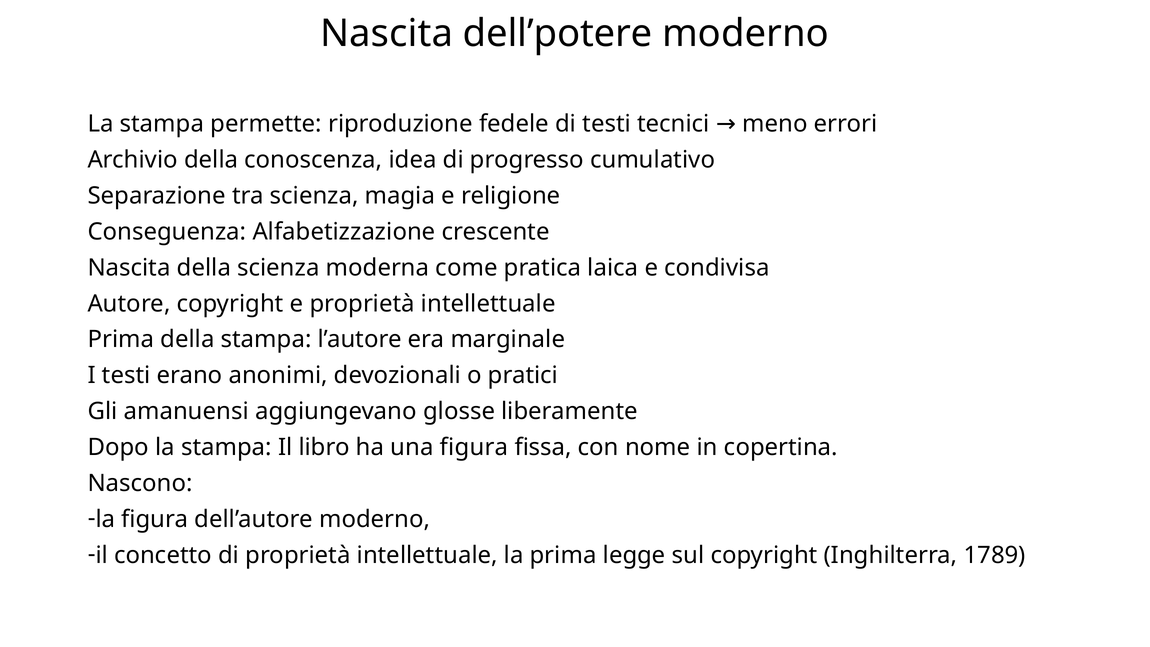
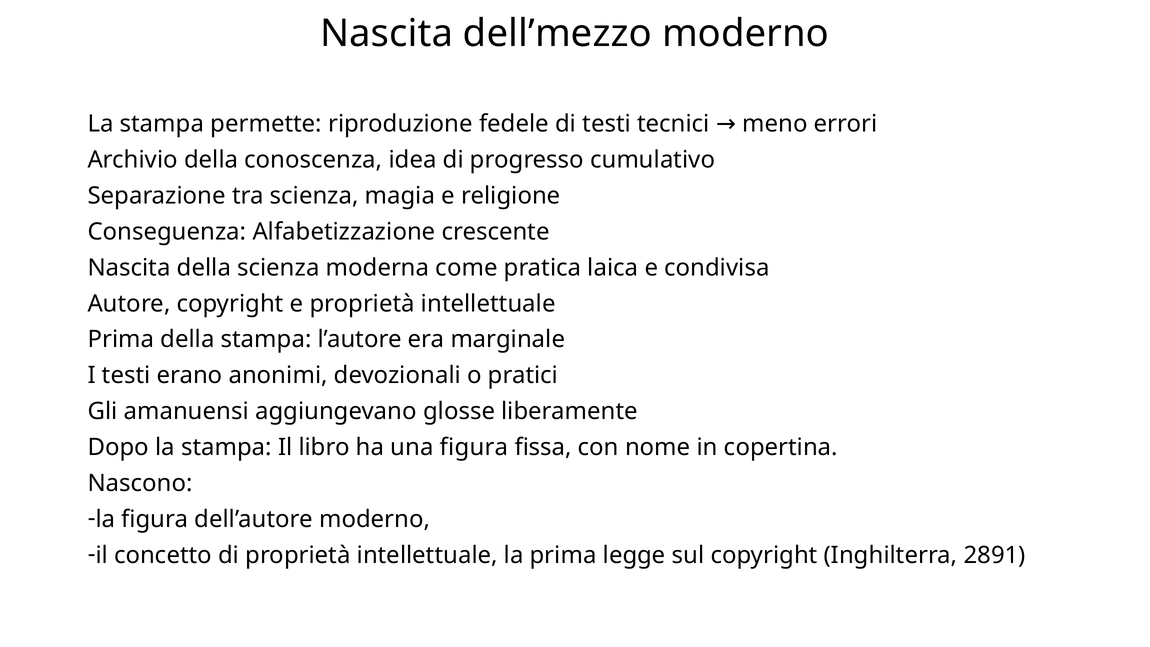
dell’potere: dell’potere -> dell’mezzo (558, 34)
1789: 1789 -> 2891 (995, 555)
